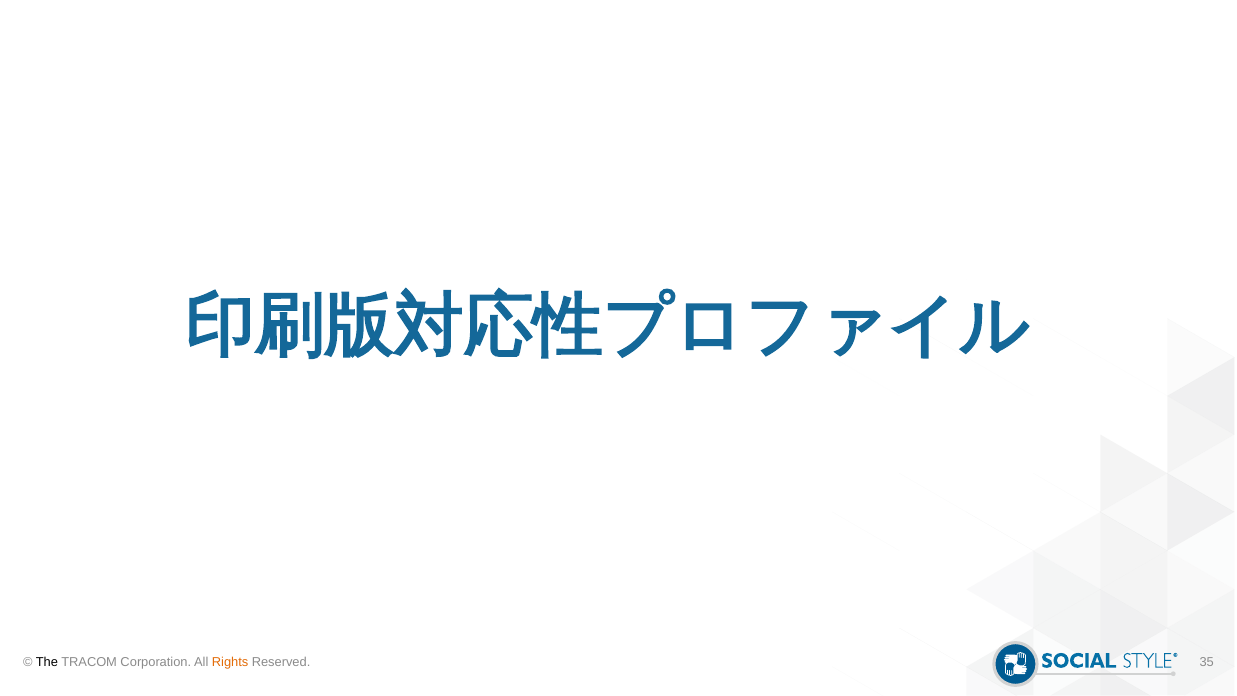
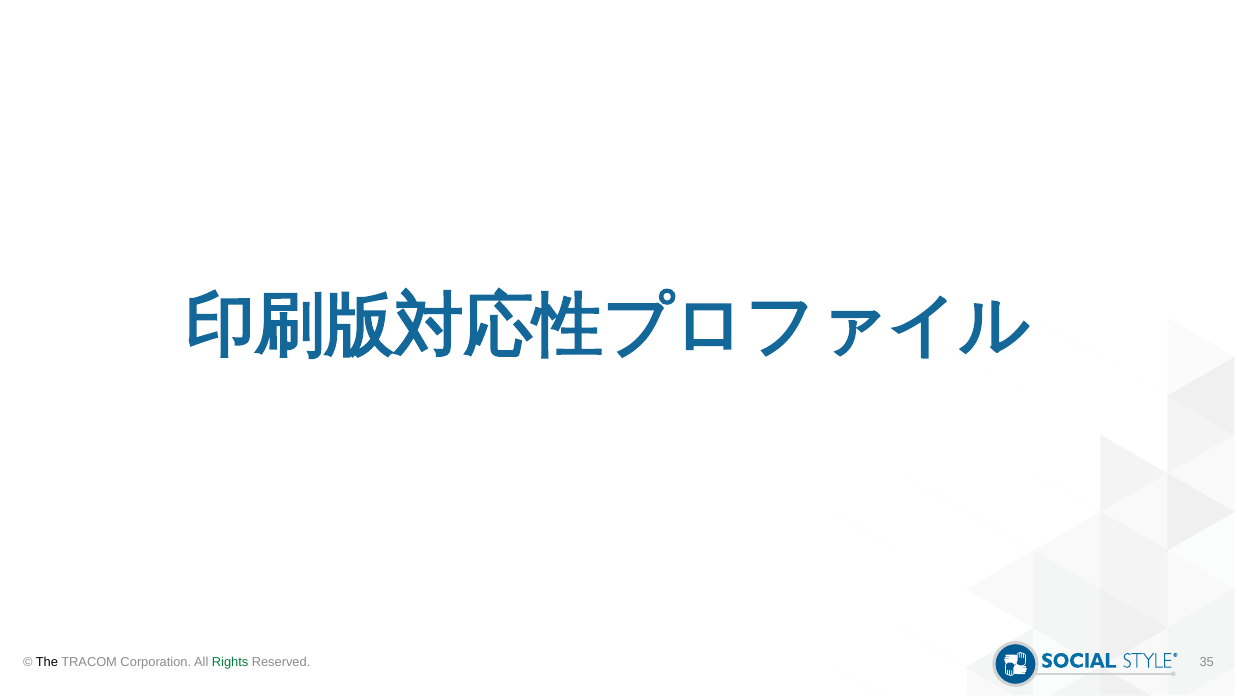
Rights colour: orange -> green (230, 662)
